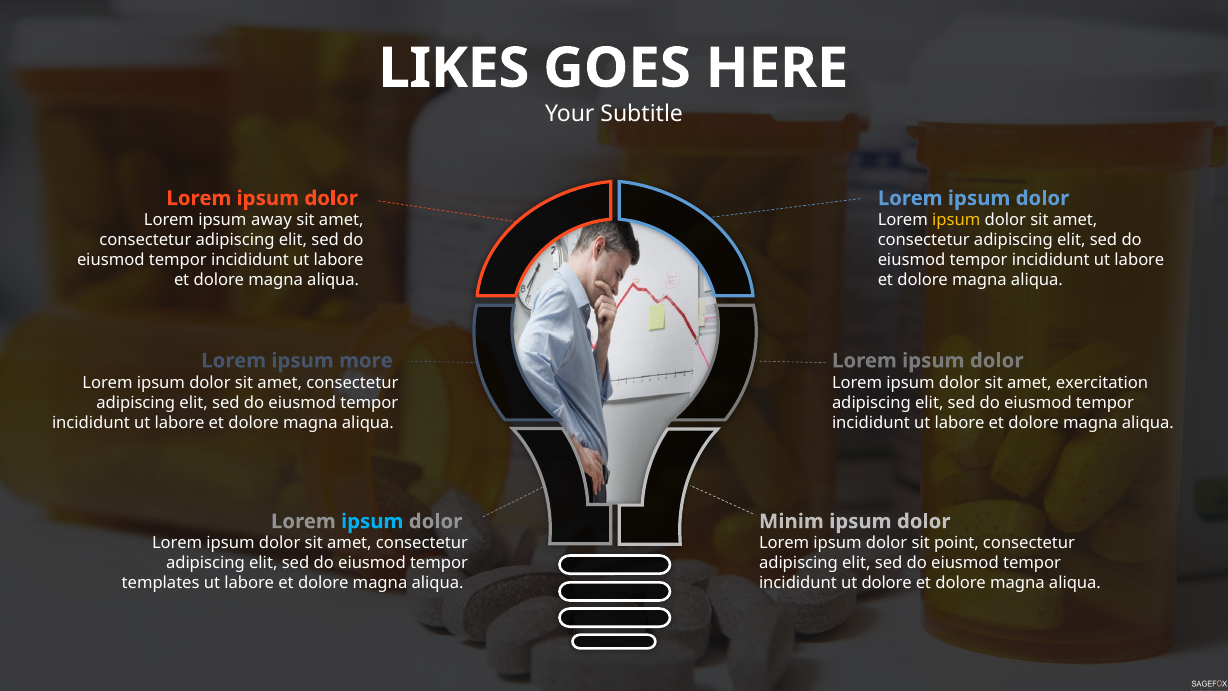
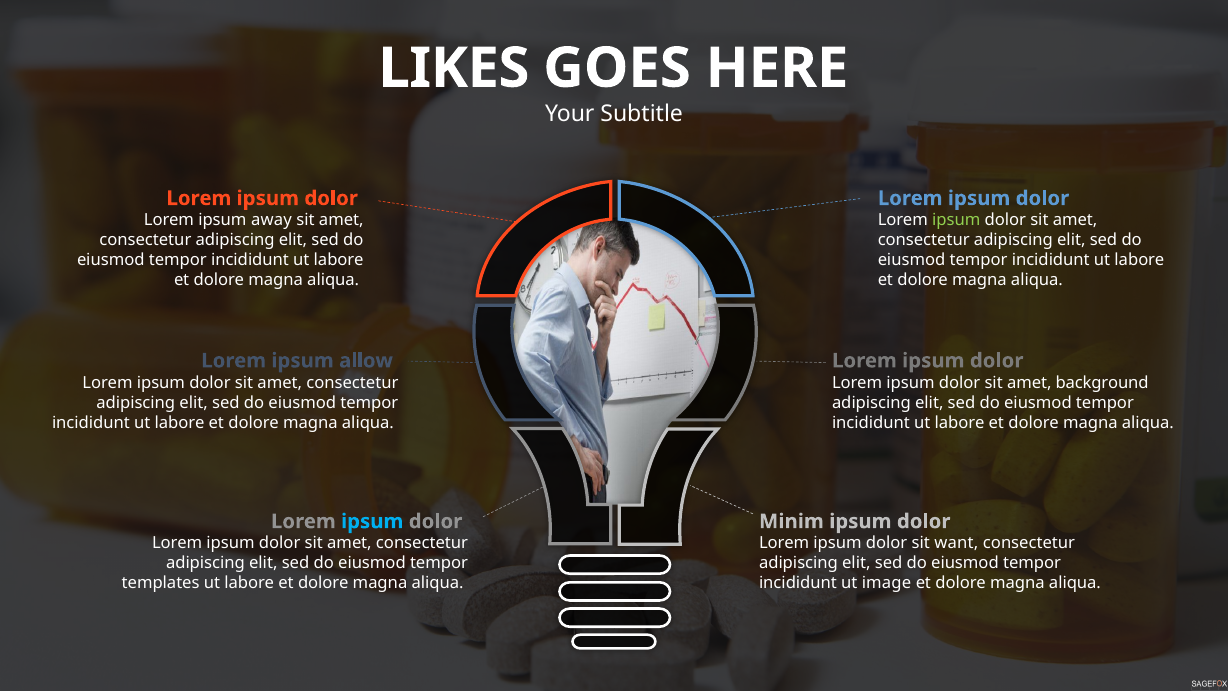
ipsum colour: yellow -> light green (956, 220)
more: more -> allow (366, 361)
exercitation: exercitation -> background (1102, 383)
point: point -> want (956, 543)
ut dolore: dolore -> image (887, 583)
